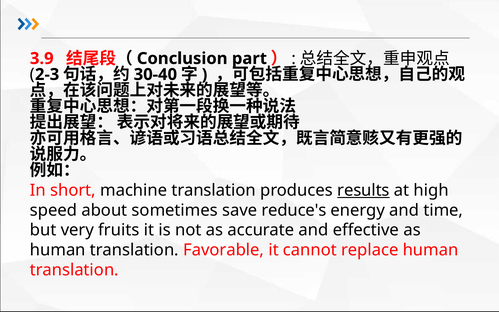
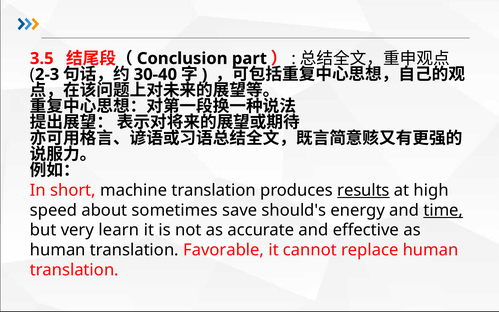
3.9: 3.9 -> 3.5 (42, 58)
reduce's: reduce's -> should's (294, 210)
time underline: none -> present (443, 210)
fruits: fruits -> learn (119, 230)
